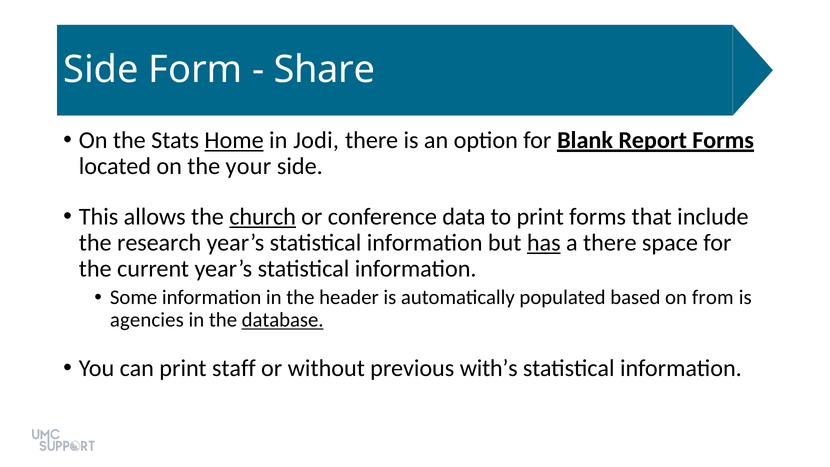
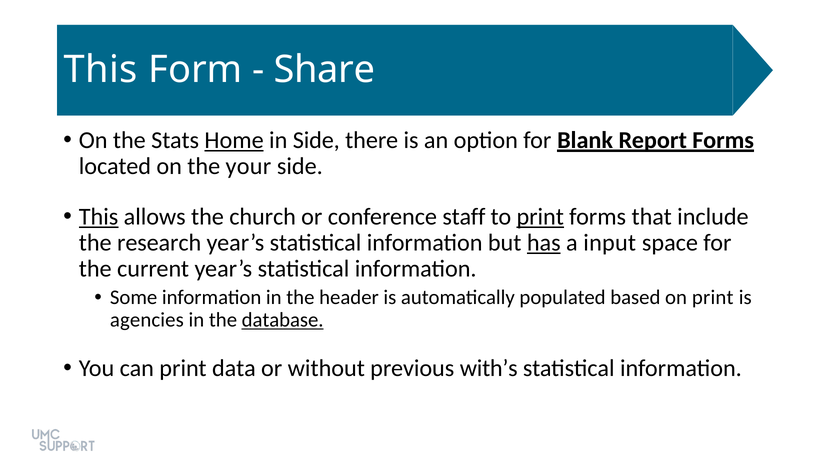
Side: Side -> This (101, 70)
in Jodi: Jodi -> Side (316, 140)
This underline: none -> present (99, 217)
church underline: present -> none (263, 217)
data: data -> staff (464, 217)
print underline: none -> present (540, 217)
a there: there -> input (610, 243)
on from: from -> print (713, 298)
staff: staff -> data (234, 368)
